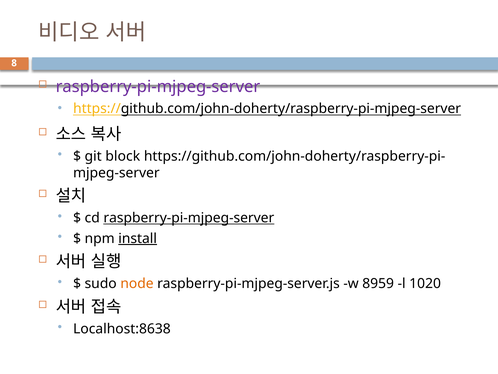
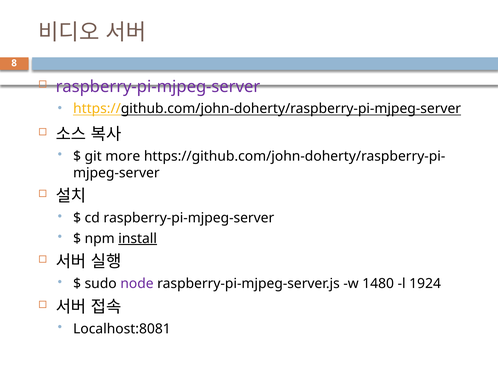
block: block -> more (123, 156)
raspberry-pi-mjpeg-server underline: present -> none (189, 218)
node colour: orange -> purple (137, 283)
8959: 8959 -> 1480 (378, 283)
1020: 1020 -> 1924 (425, 283)
Localhost:8638: Localhost:8638 -> Localhost:8081 (122, 328)
